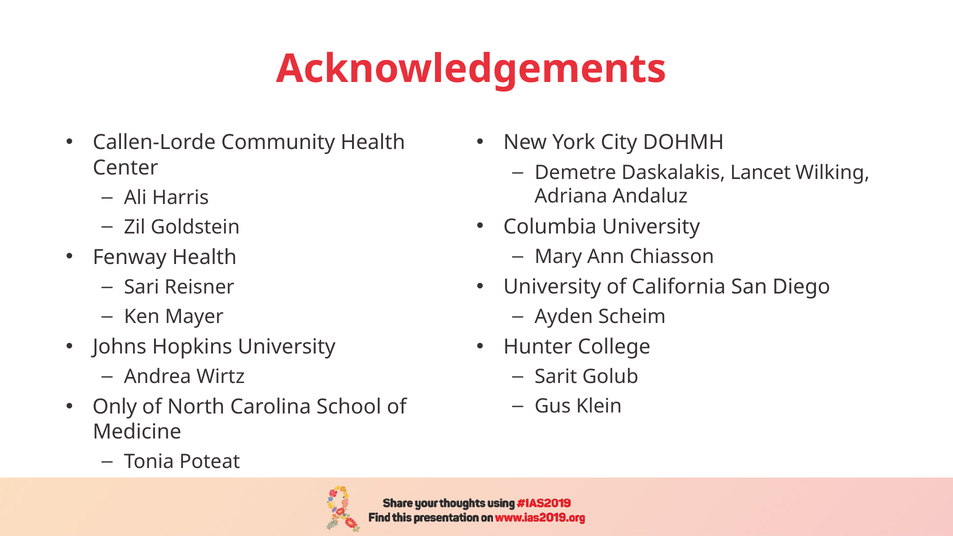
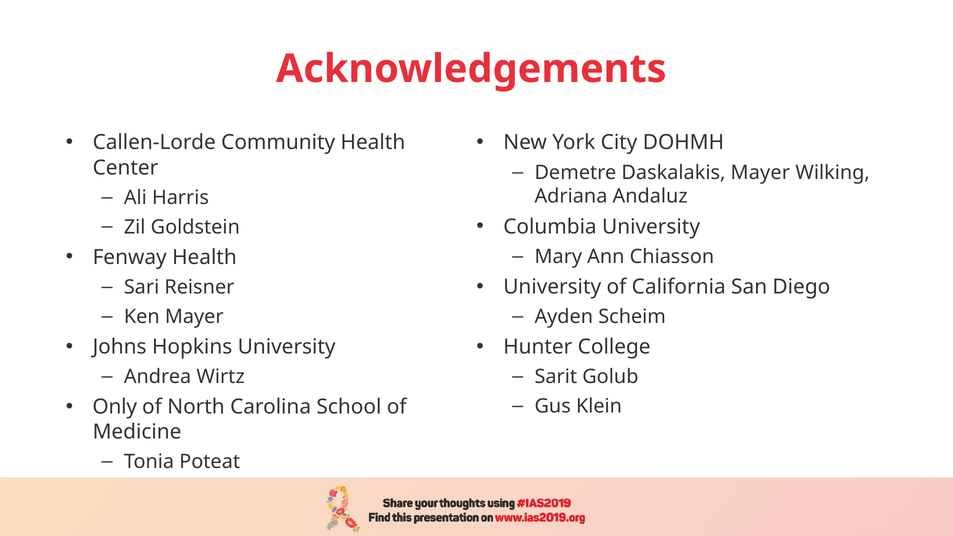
Daskalakis Lancet: Lancet -> Mayer (760, 173)
